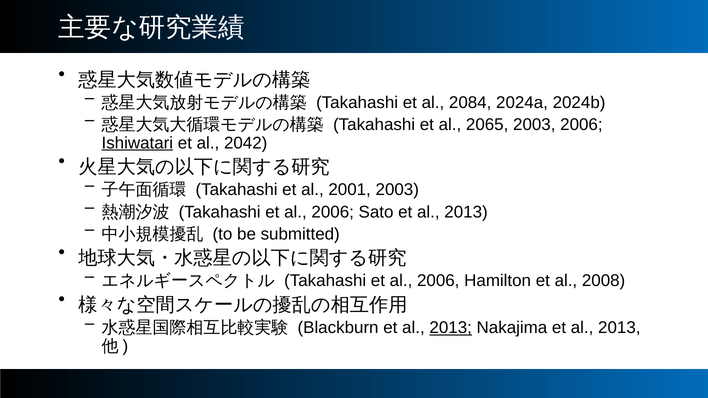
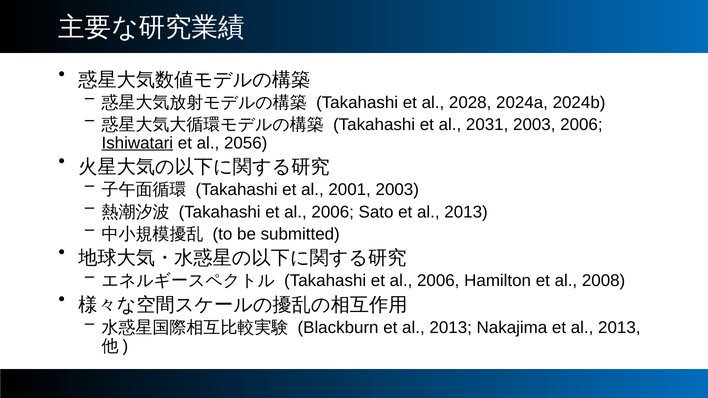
2084: 2084 -> 2028 (470, 103)
2065: 2065 -> 2031 (487, 125)
2042: 2042 -> 2056 (246, 143)
2013 underline: present -> none (451, 328)
